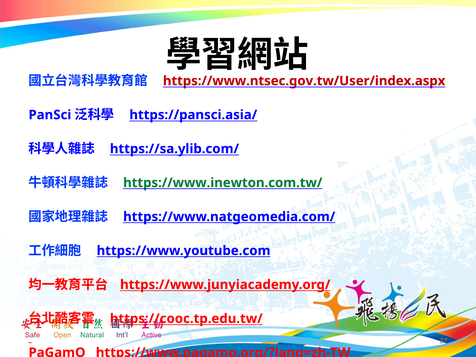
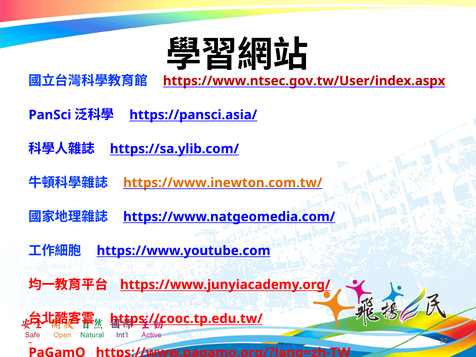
https://www.inewton.com.tw/ colour: green -> orange (223, 183)
